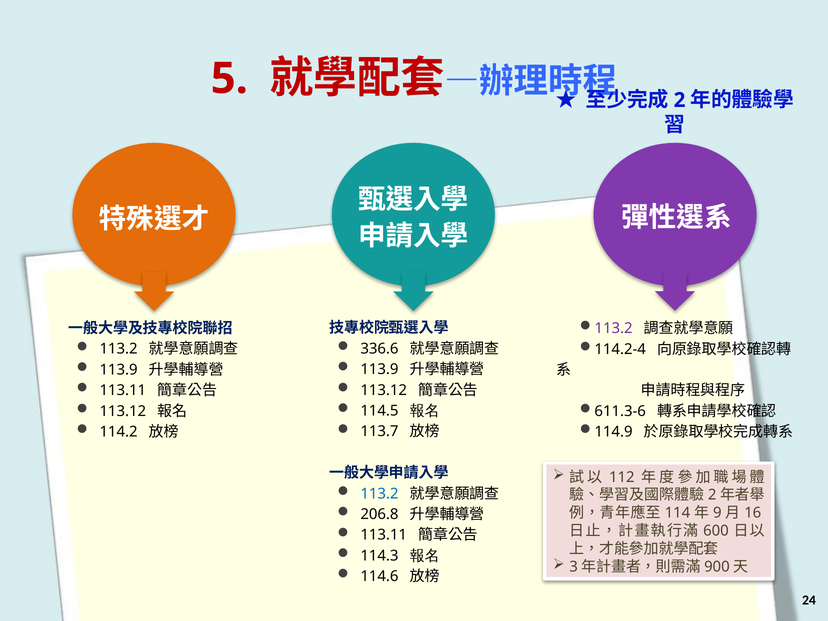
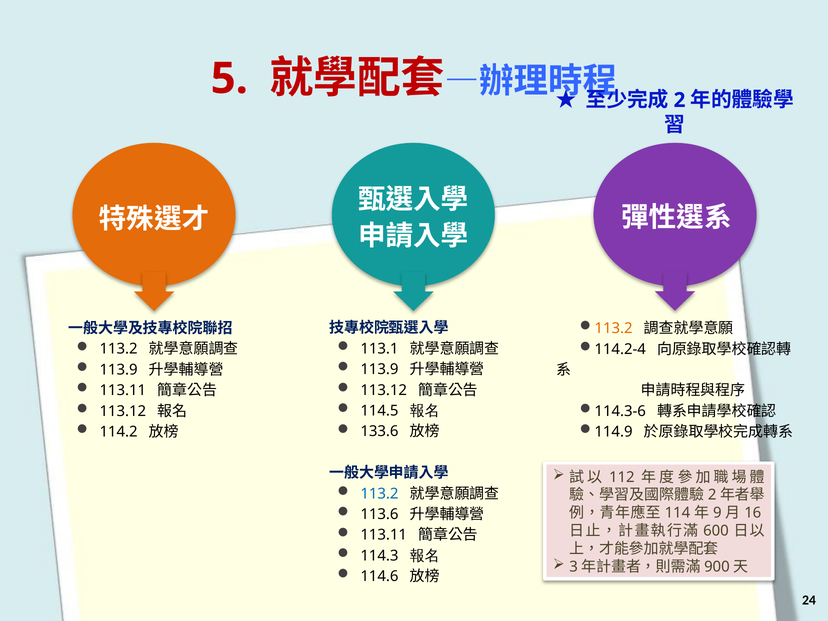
113.2 colour: purple -> orange (614, 328)
336.6: 336.6 -> 113.1 (379, 349)
611.3-6: 611.3-6 -> 114.3-6 (620, 411)
113.7: 113.7 -> 133.6 (379, 432)
206.8: 206.8 -> 113.6 (379, 514)
